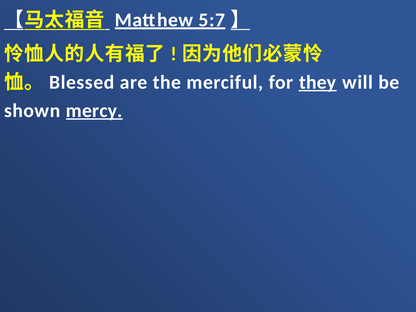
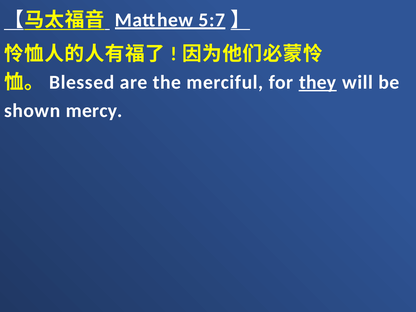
mercy underline: present -> none (94, 111)
